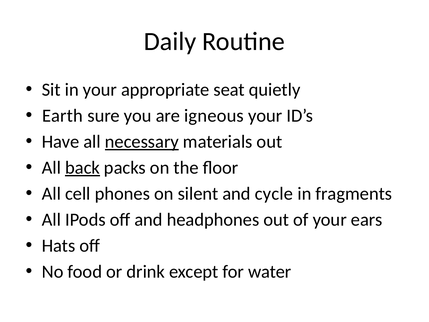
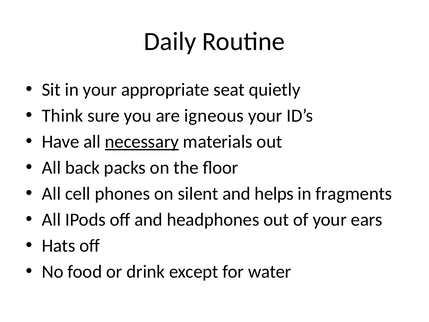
Earth: Earth -> Think (63, 116)
back underline: present -> none (83, 168)
cycle: cycle -> helps (274, 194)
